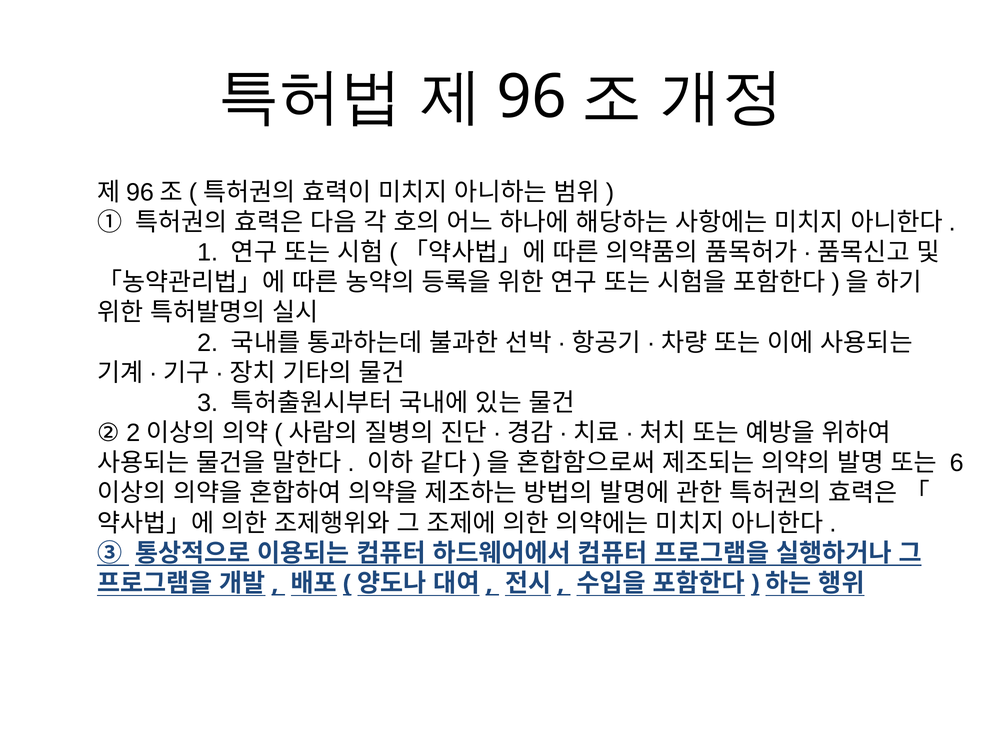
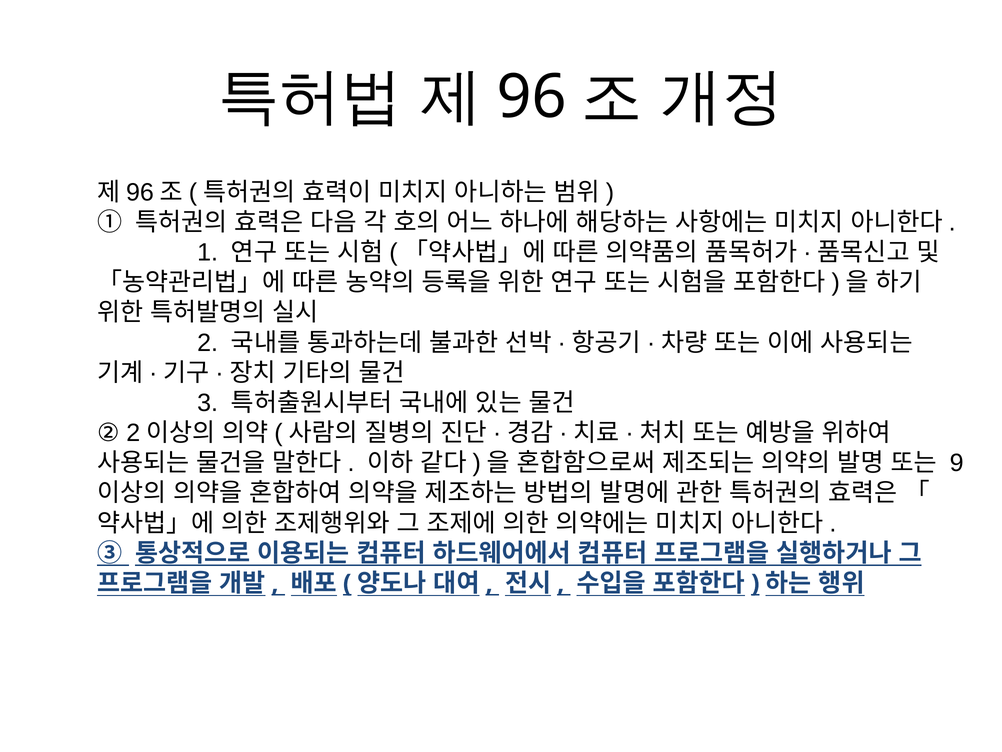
6: 6 -> 9 (957, 463)
